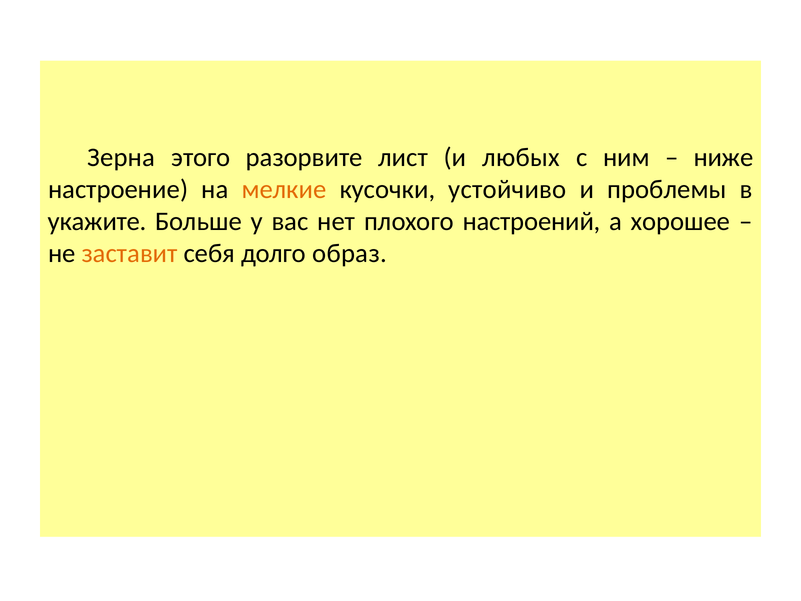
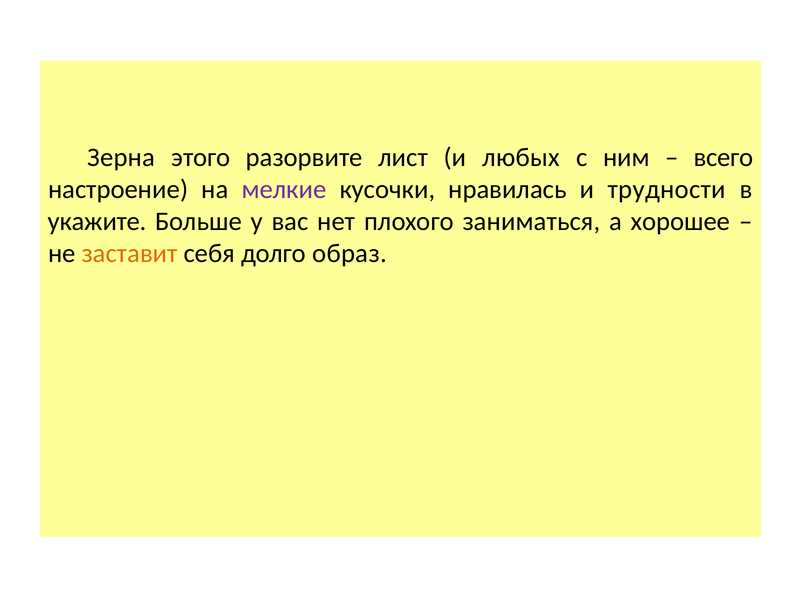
ниже: ниже -> всего (724, 157)
мелкие colour: orange -> purple (284, 189)
устойчиво: устойчиво -> нравилась (507, 189)
проблемы: проблемы -> трудности (667, 189)
настроений: настроений -> заниматься (531, 221)
